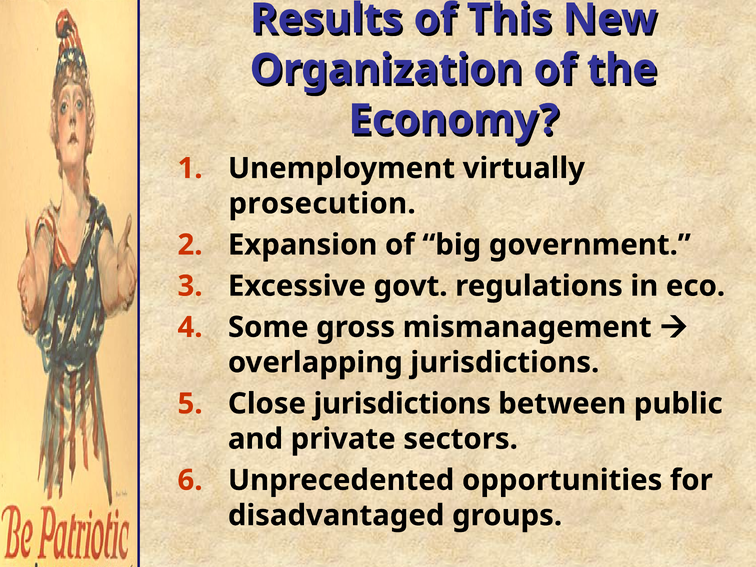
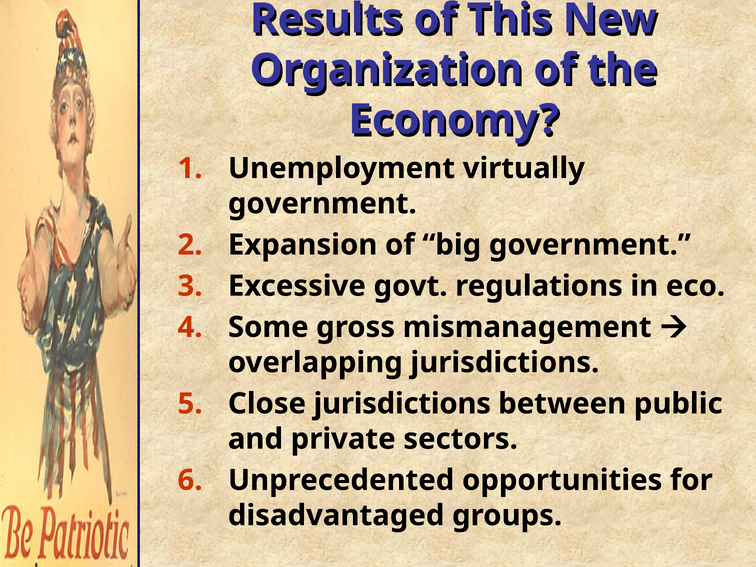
prosecution: prosecution -> government (322, 204)
